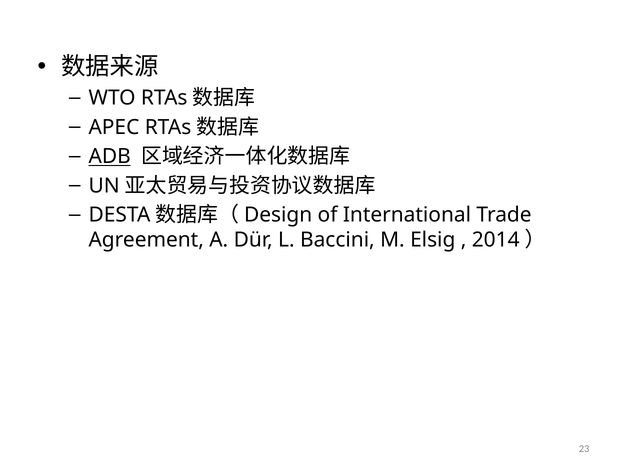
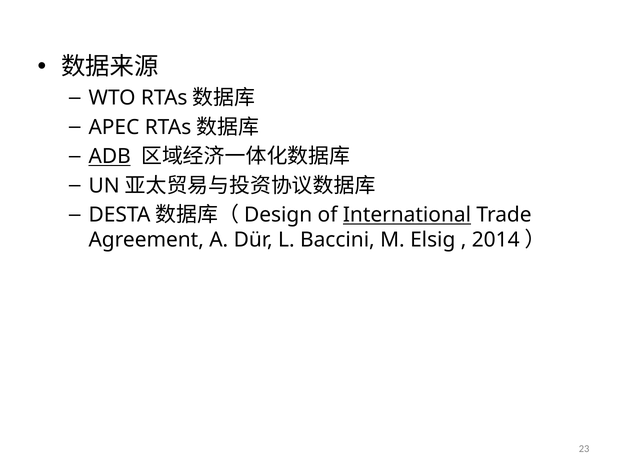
International underline: none -> present (407, 215)
